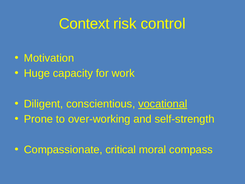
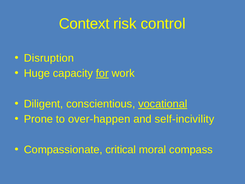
Motivation: Motivation -> Disruption (49, 58)
for underline: none -> present (102, 73)
over-working: over-working -> over-happen (99, 119)
self-strength: self-strength -> self-incivility (185, 119)
